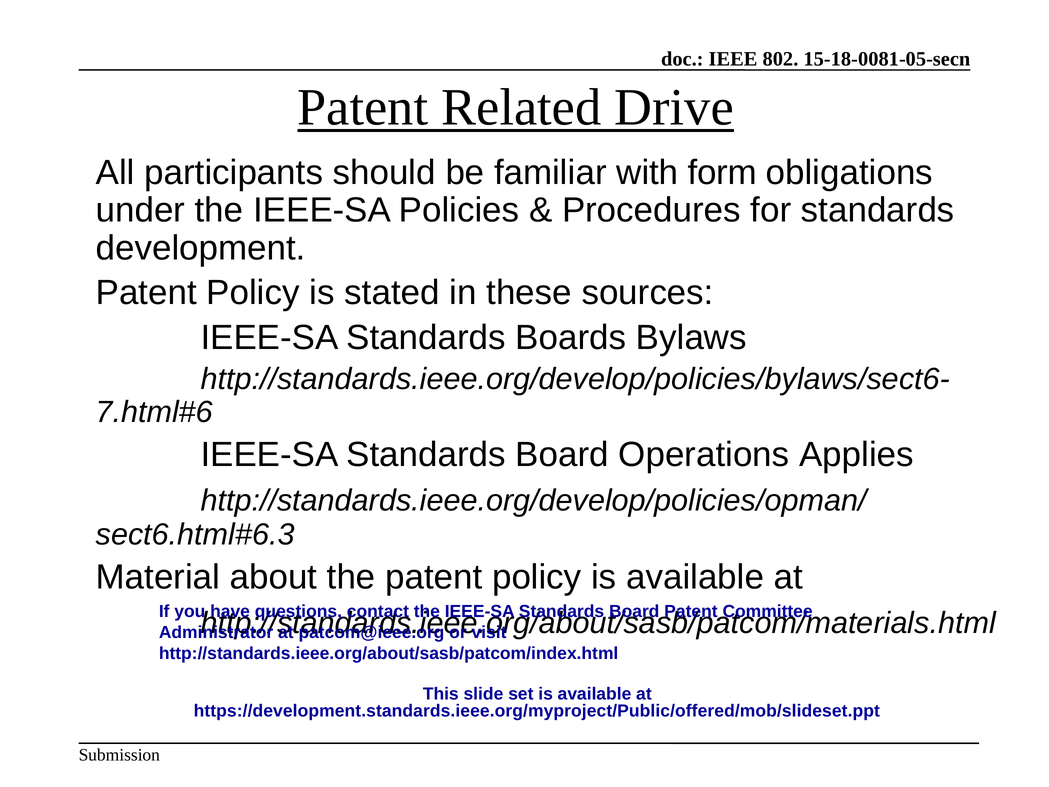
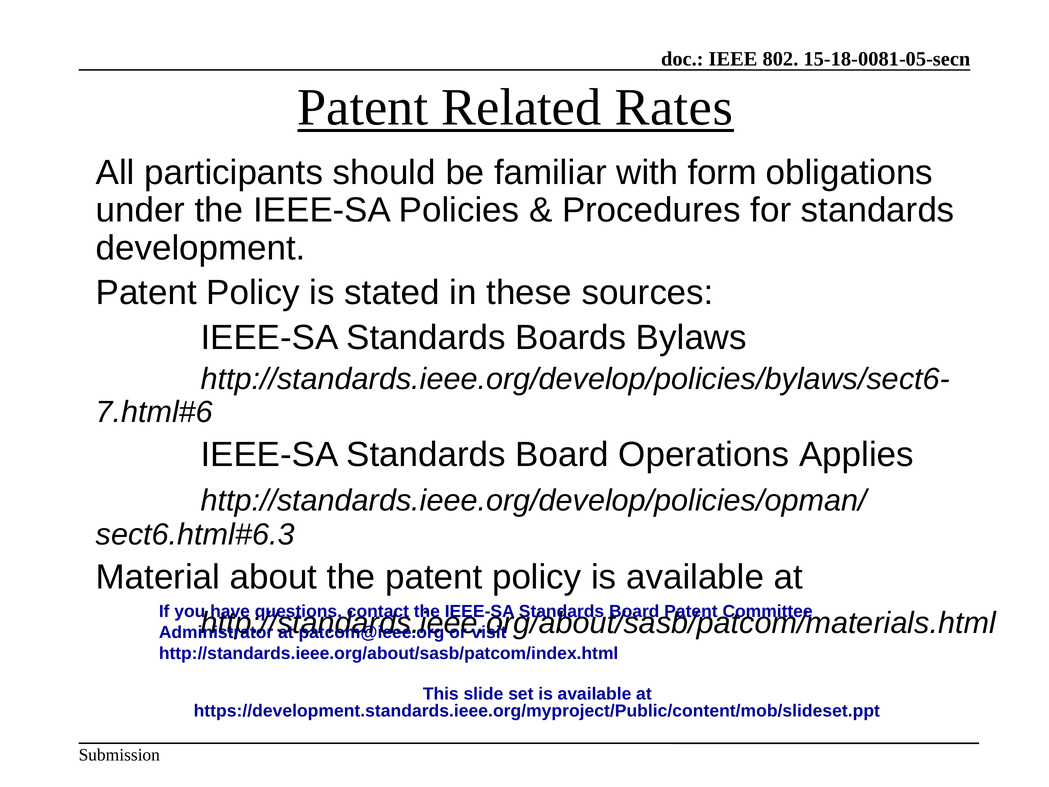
Drive: Drive -> Rates (674, 107)
https://development.standards.ieee.org/myproject/Public/offered/mob/slideset.ppt: https://development.standards.ieee.org/myproject/Public/offered/mob/slideset.ppt -> https://development.standards.ieee.org/myproject/Public/content/mob/slideset.ppt (537, 711)
